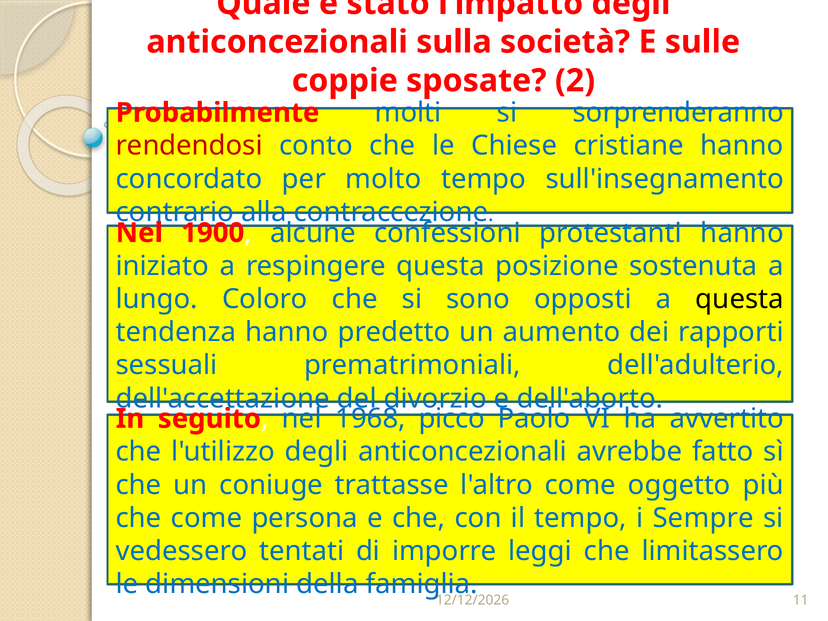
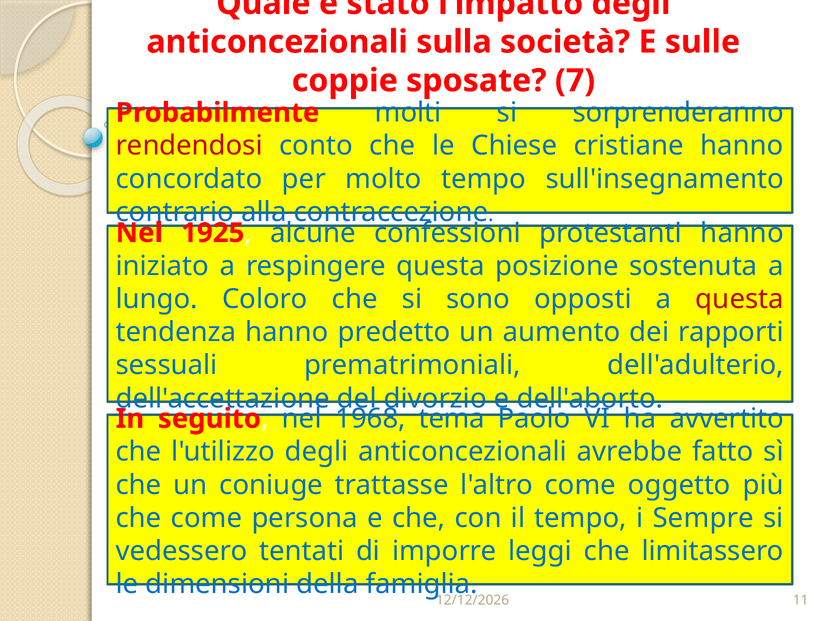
2: 2 -> 7 (575, 81)
1900: 1900 -> 1925 (213, 233)
questa colour: black -> red (740, 299)
picco: picco -> tema (452, 419)
